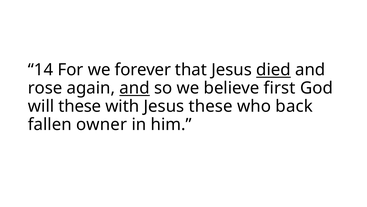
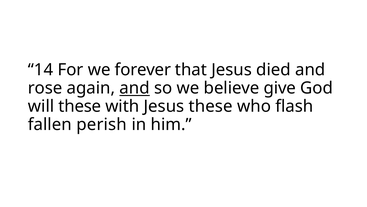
died underline: present -> none (273, 70)
first: first -> give (280, 88)
back: back -> flash (294, 106)
owner: owner -> perish (102, 124)
